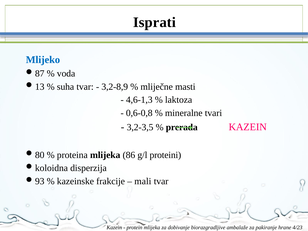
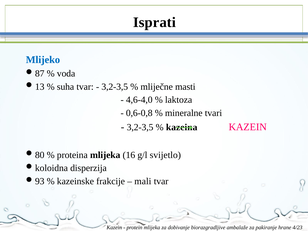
3,2-8,9: 3,2-8,9 -> 3,2-3,5 (115, 87)
4,6-1,3: 4,6-1,3 -> 4,6-4,0 (139, 100)
prerada: prerada -> kazeina (182, 127)
86: 86 -> 16 (129, 155)
proteini: proteini -> svijetlo (165, 155)
